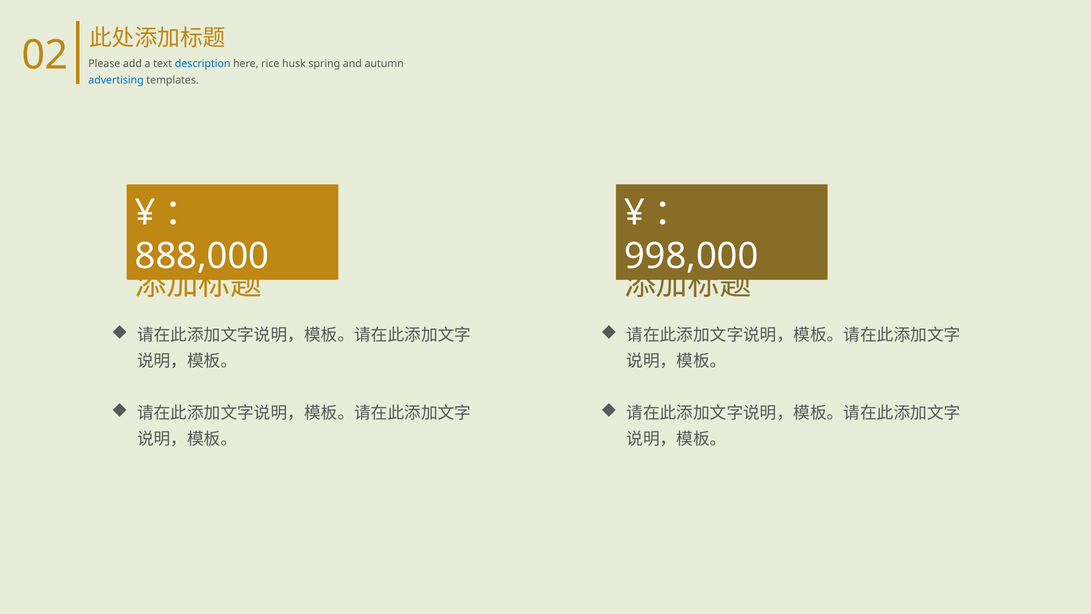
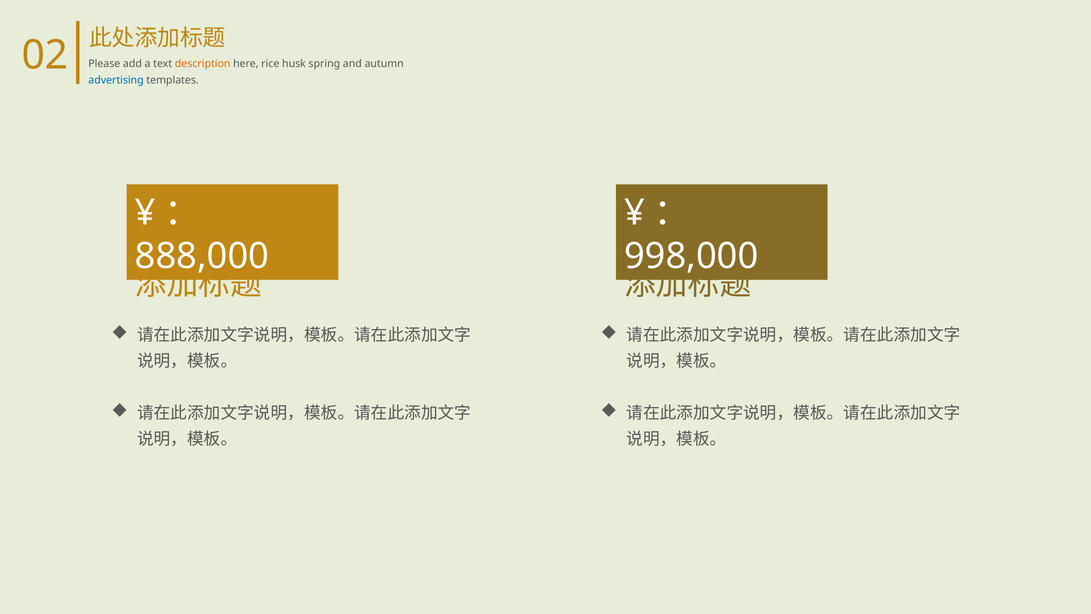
description colour: blue -> orange (203, 64)
